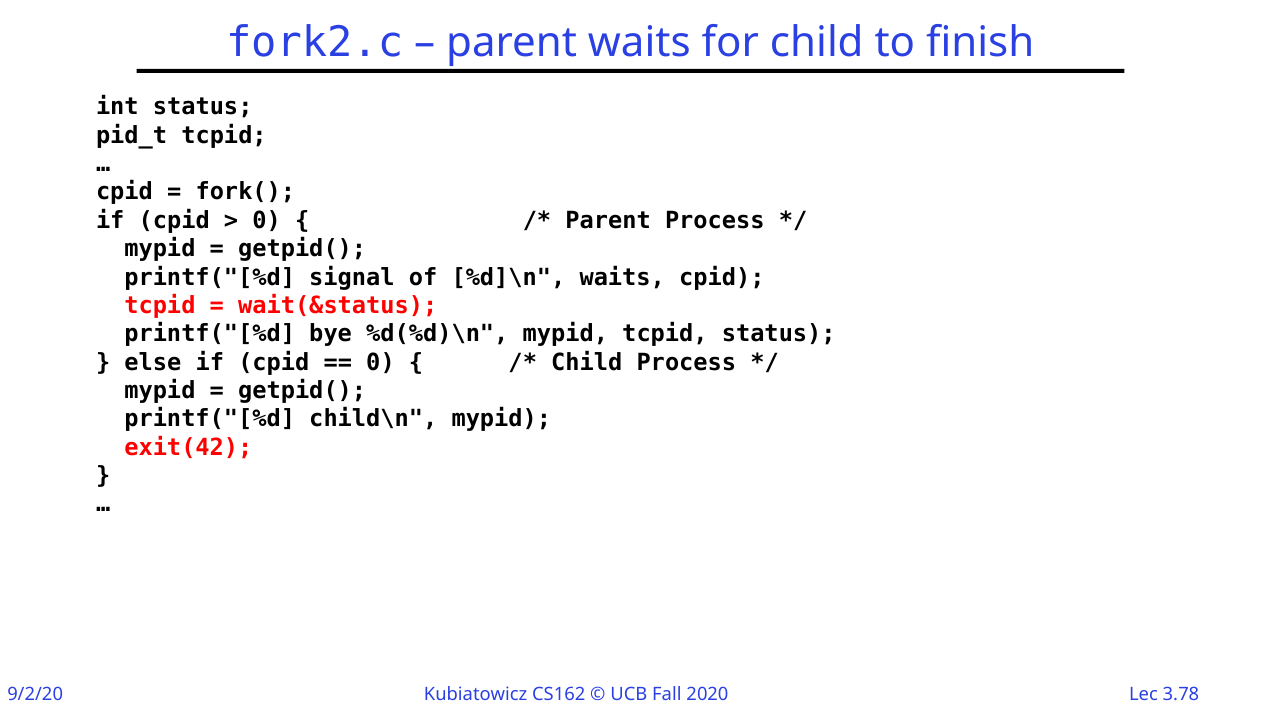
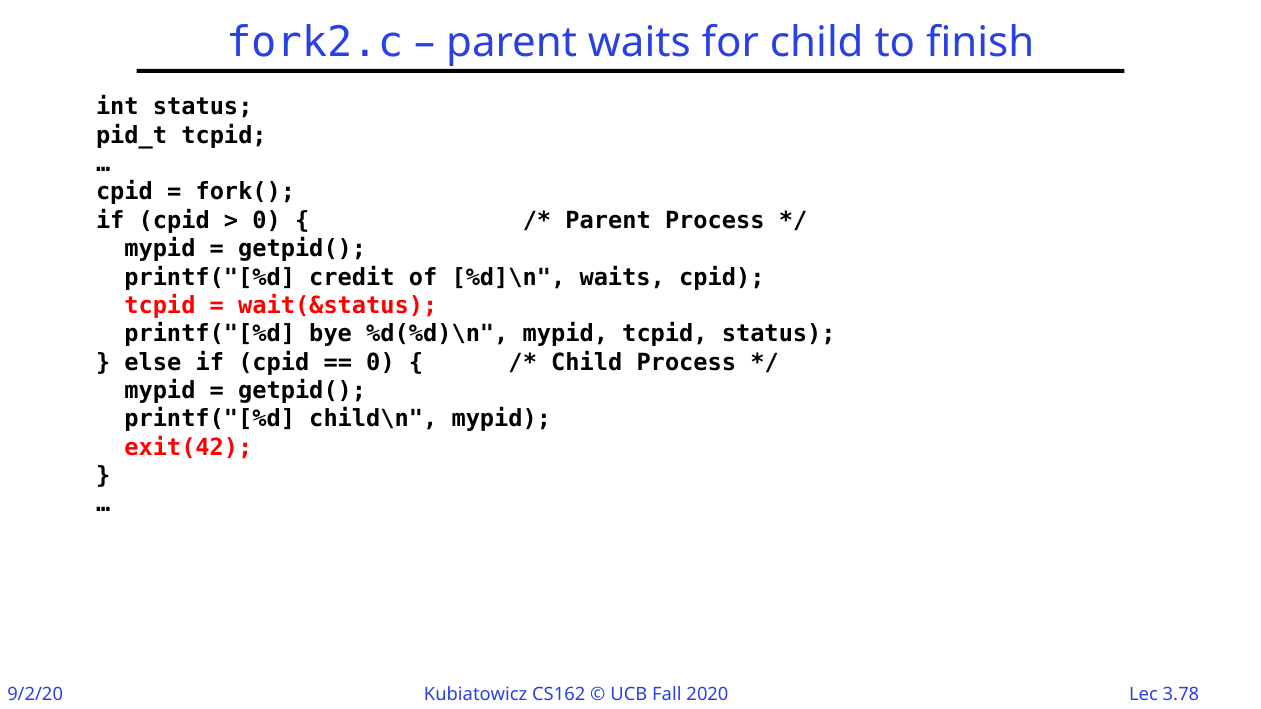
signal: signal -> credit (352, 277)
